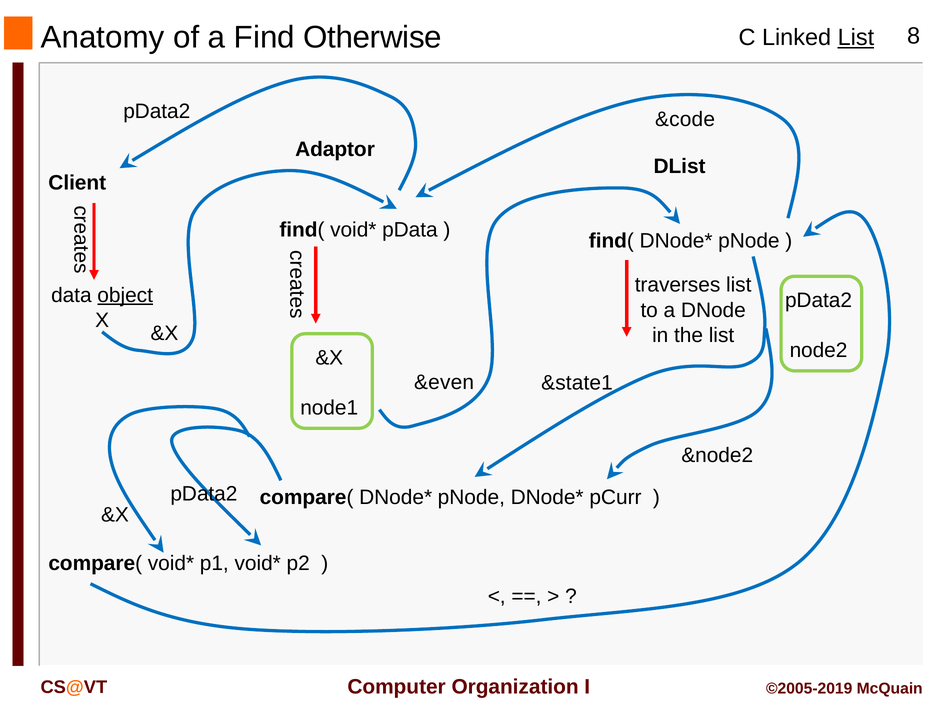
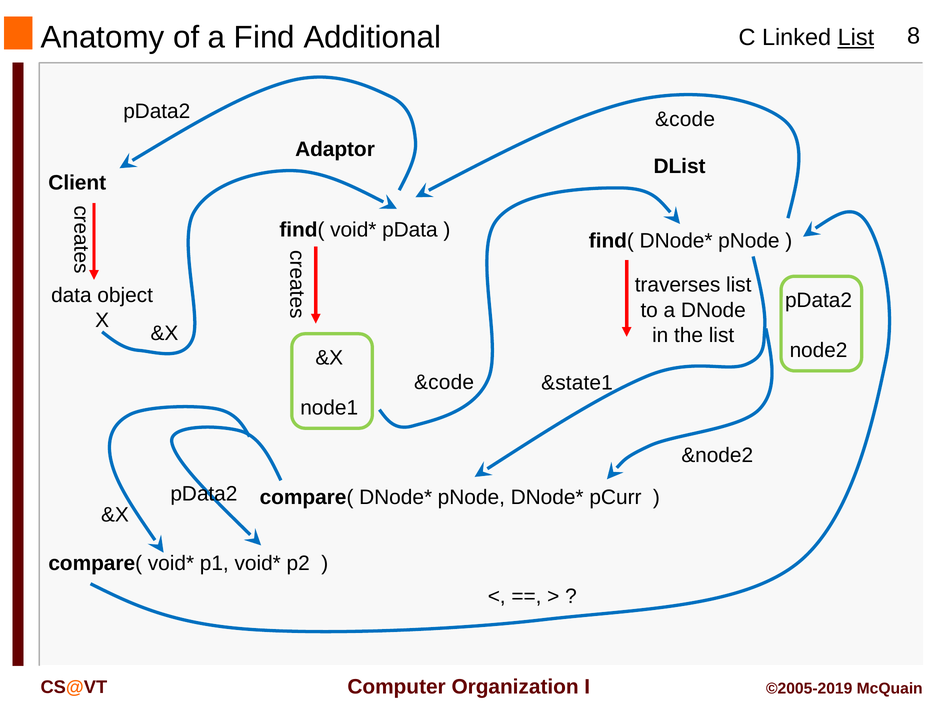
Otherwise: Otherwise -> Additional (372, 37)
object underline: present -> none (125, 295)
&even: &even -> &code (444, 383)
